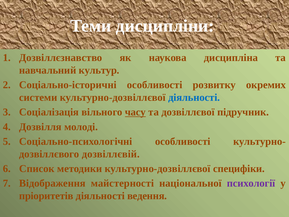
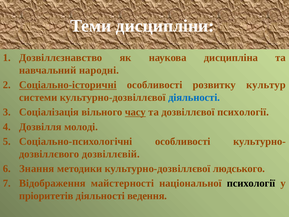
культур: культур -> народні (99, 70)
Соціально-історичні underline: none -> present (68, 85)
окремих: окремих -> культур (266, 85)
дозвіллєвої підручник: підручник -> психології (243, 112)
Список: Список -> Знання (37, 168)
специфіки: специфіки -> людського (239, 168)
психології colour: purple -> black (251, 183)
